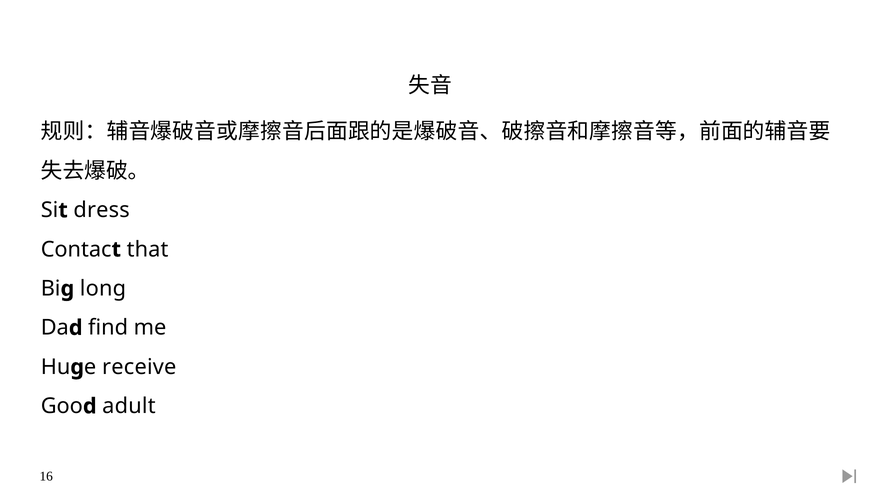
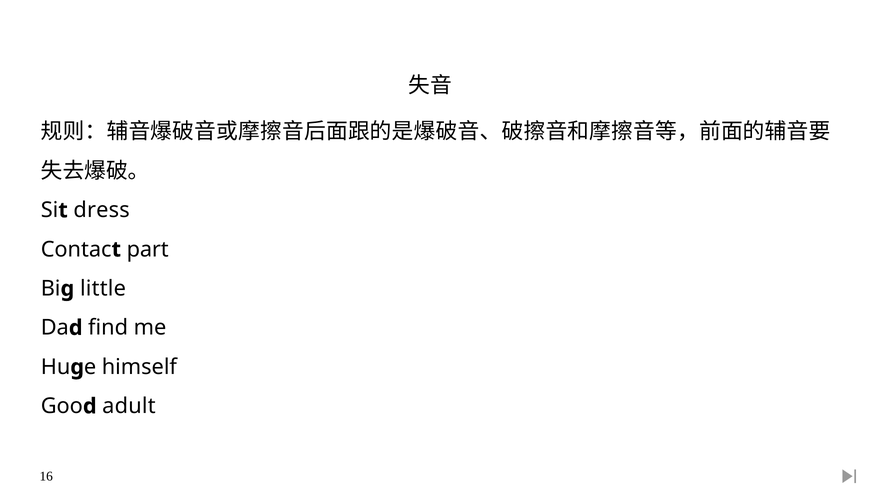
that: that -> part (148, 249)
long: long -> little (103, 289)
receive: receive -> himself (139, 367)
